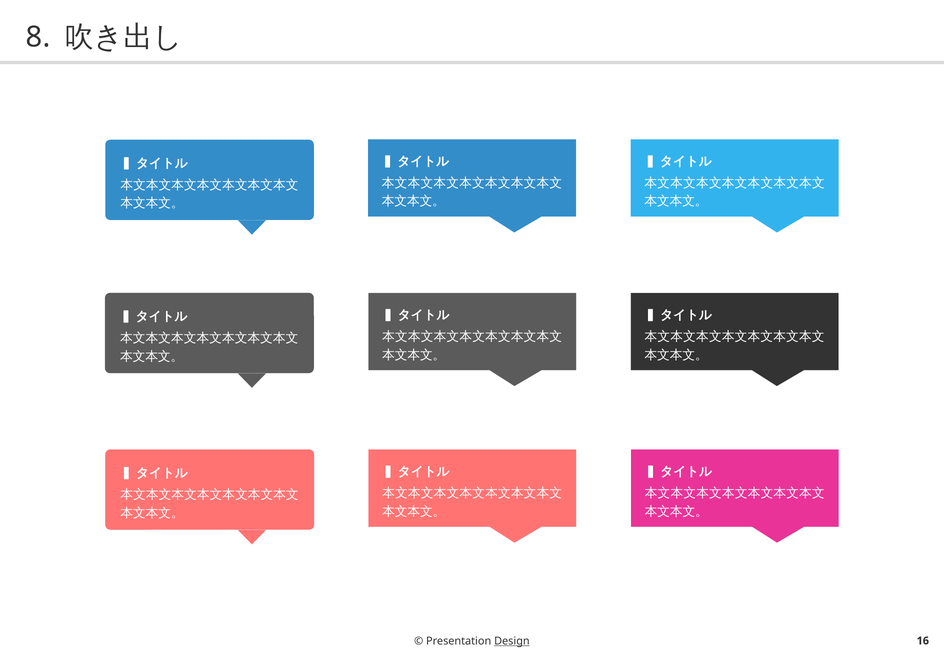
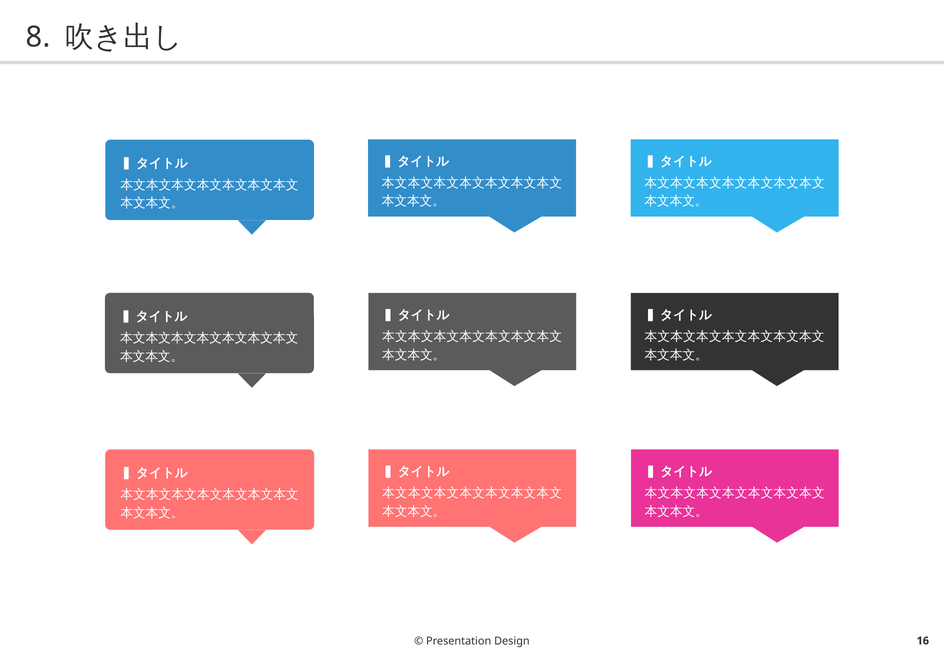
Design underline: present -> none (512, 641)
